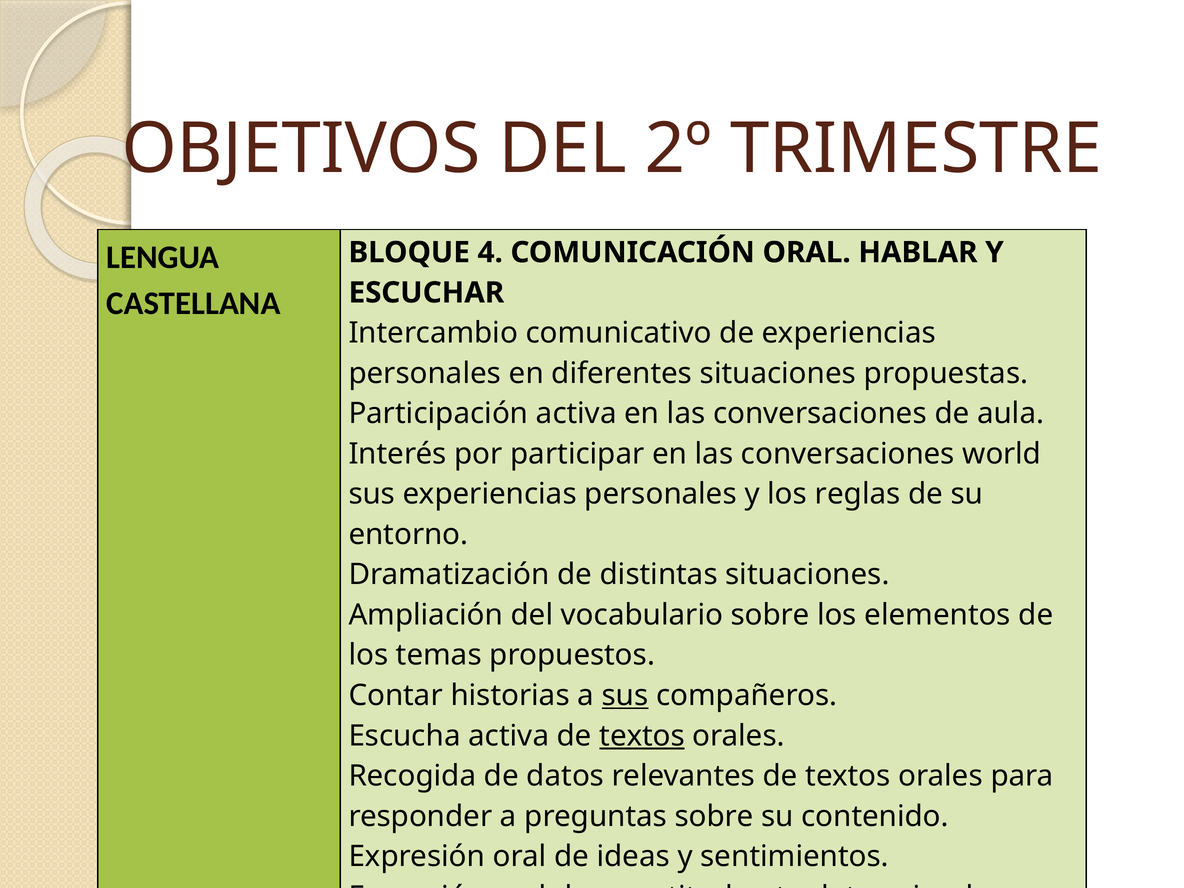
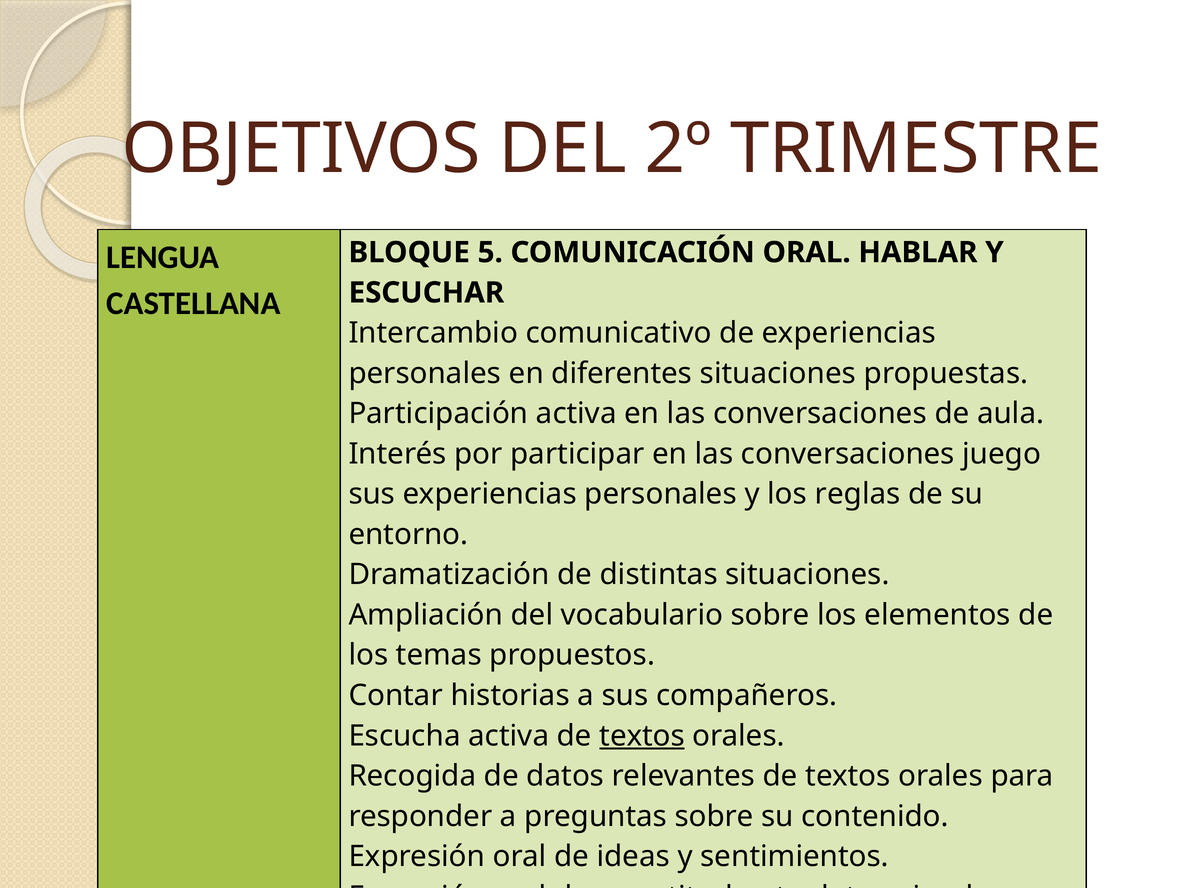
4: 4 -> 5 (490, 252)
conversaciones world: world -> juego (1002, 454)
sus underline: present -> none (625, 695)
